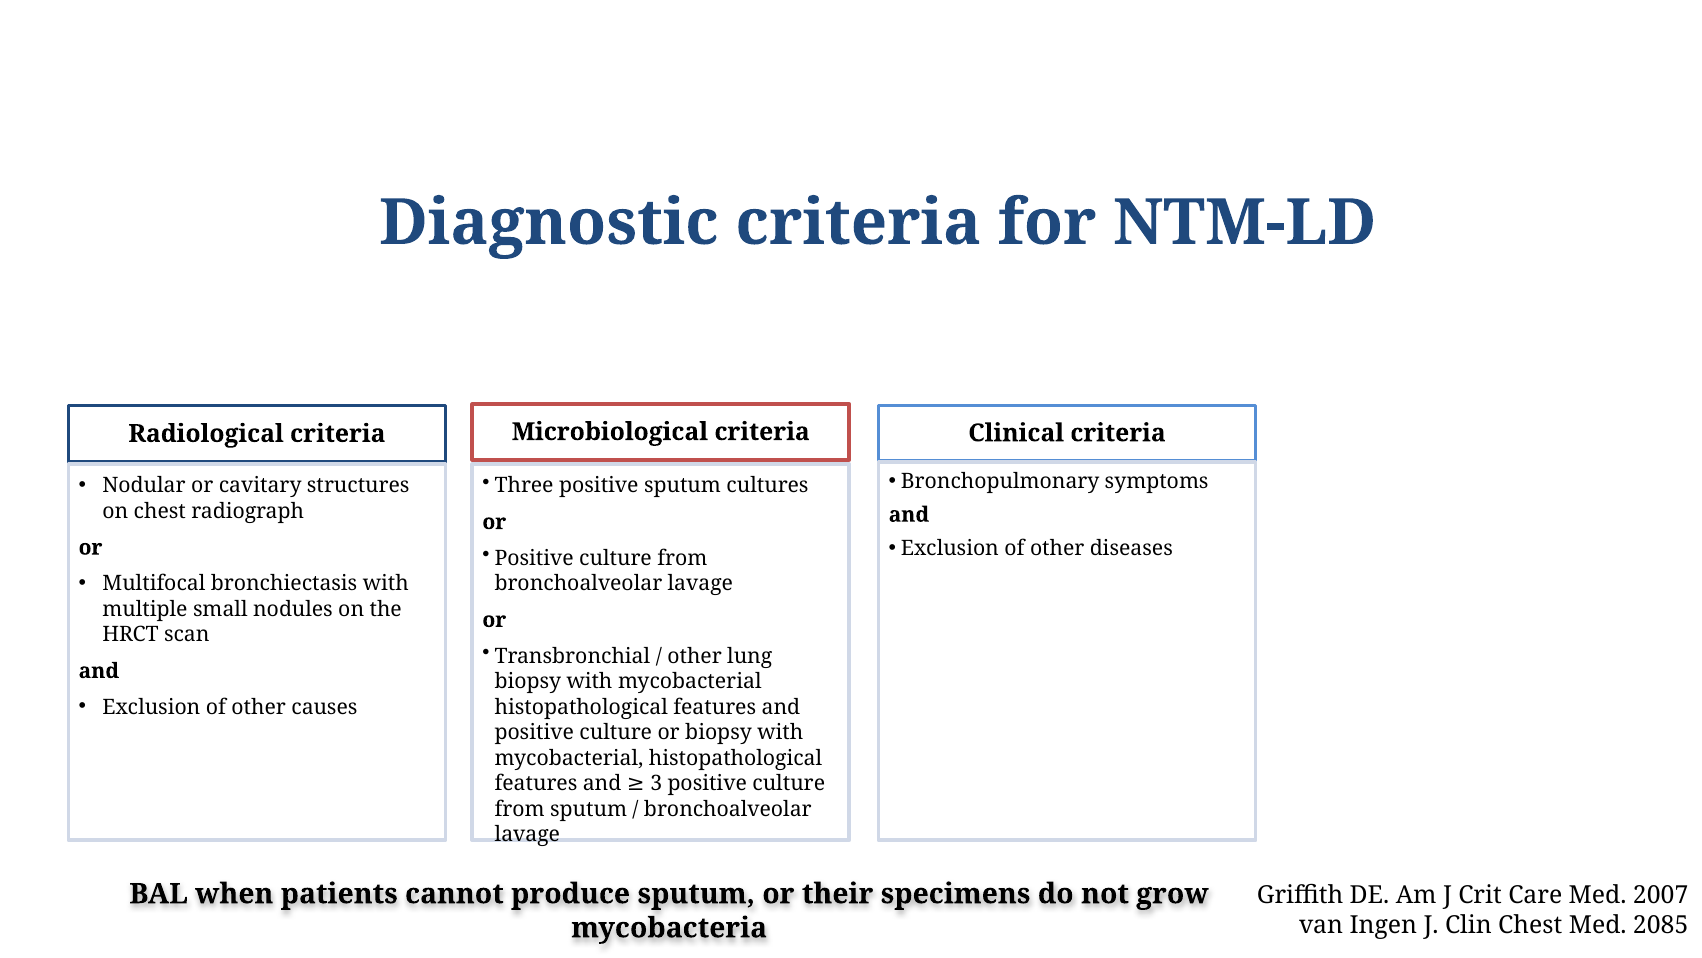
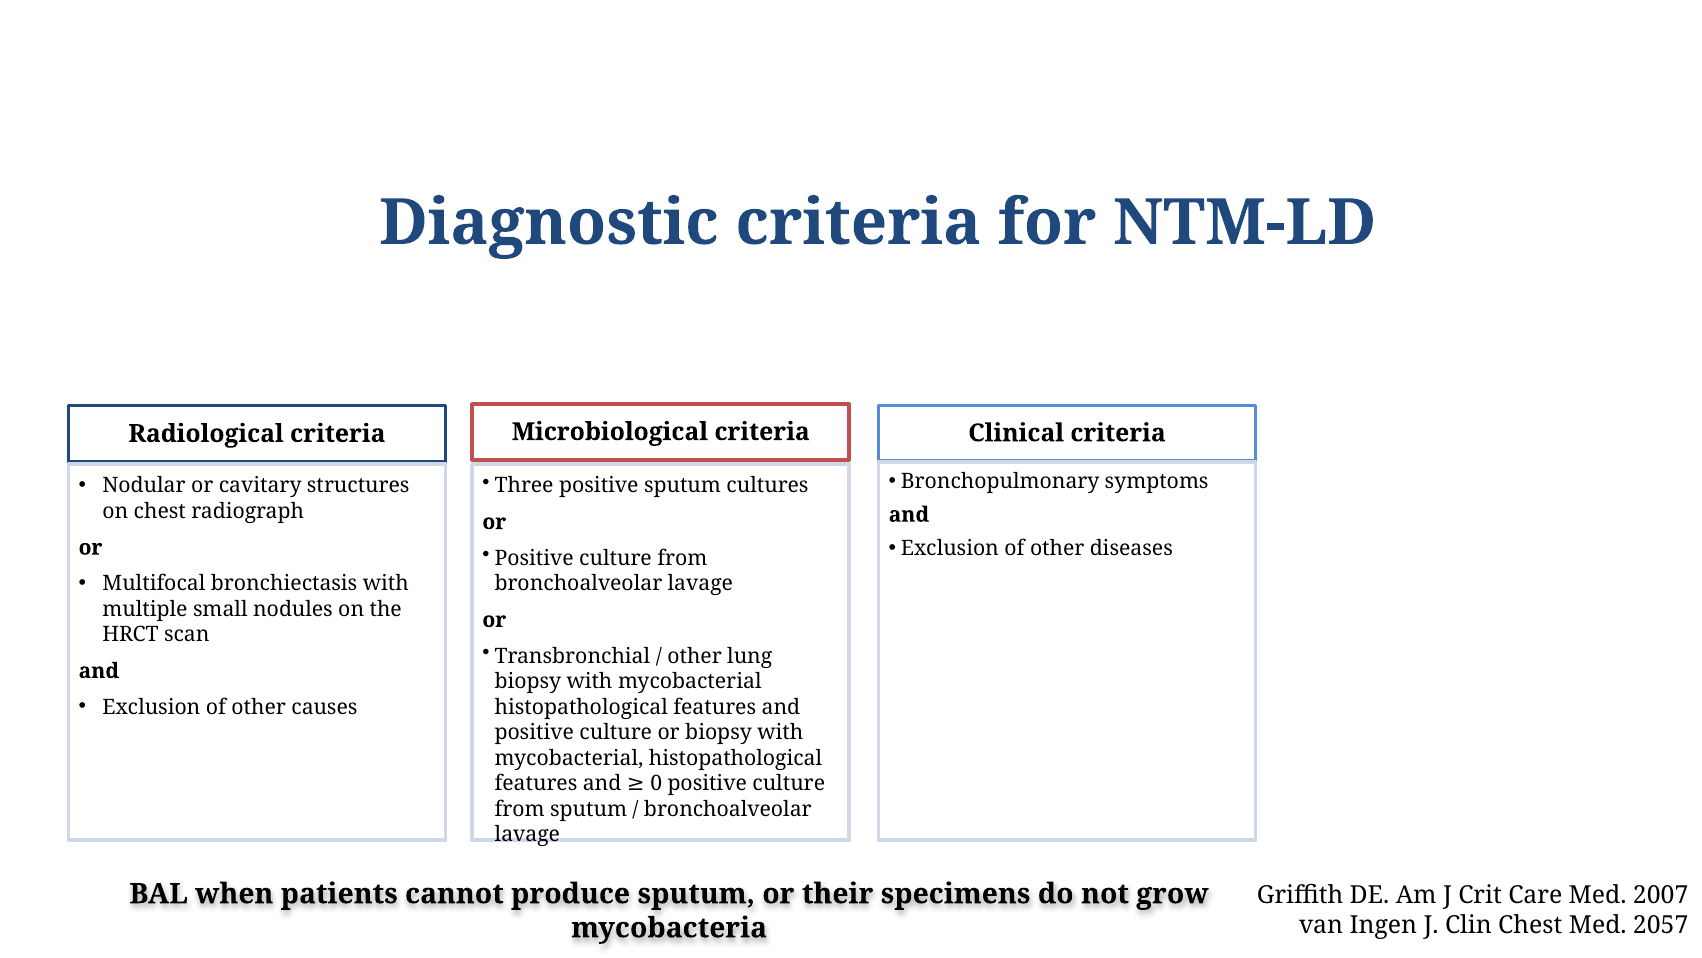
3: 3 -> 0 (656, 783)
2085: 2085 -> 2057 (1661, 925)
